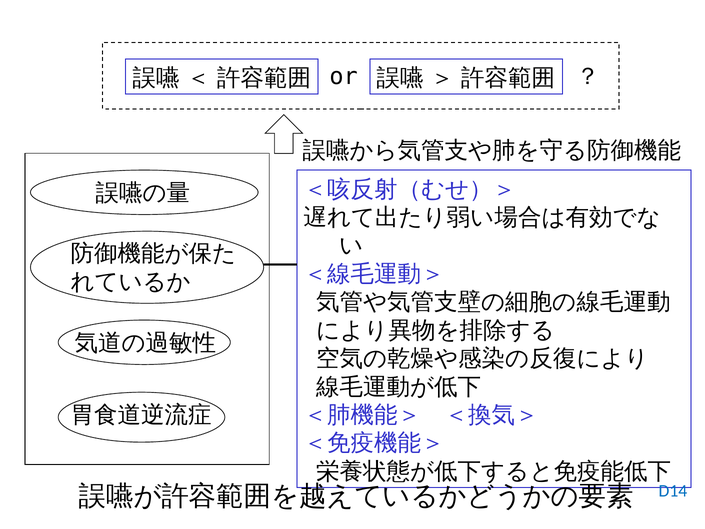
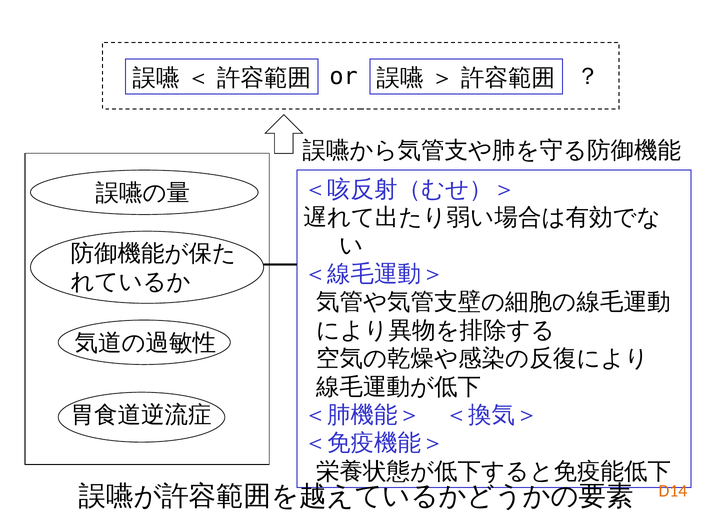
D14 colour: blue -> orange (673, 491)
